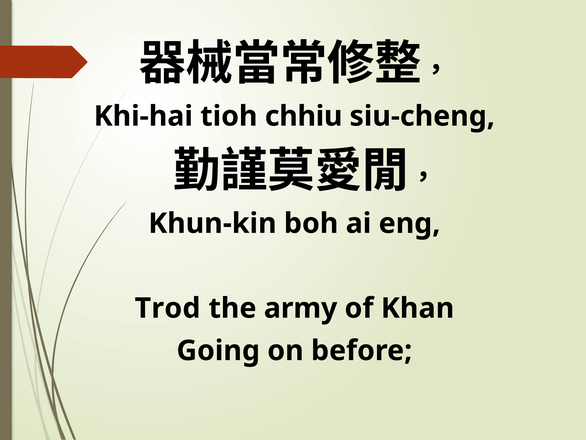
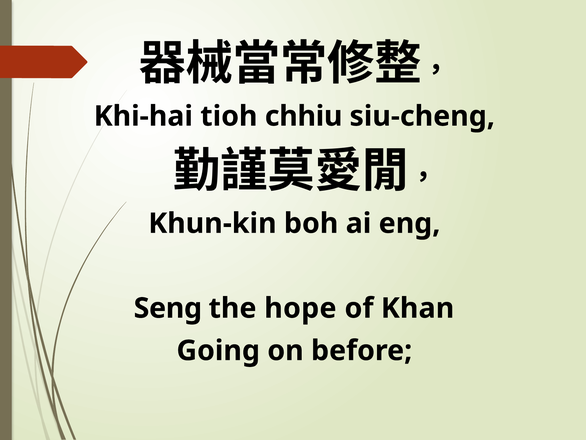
Trod: Trod -> Seng (168, 308)
army: army -> hope (300, 308)
